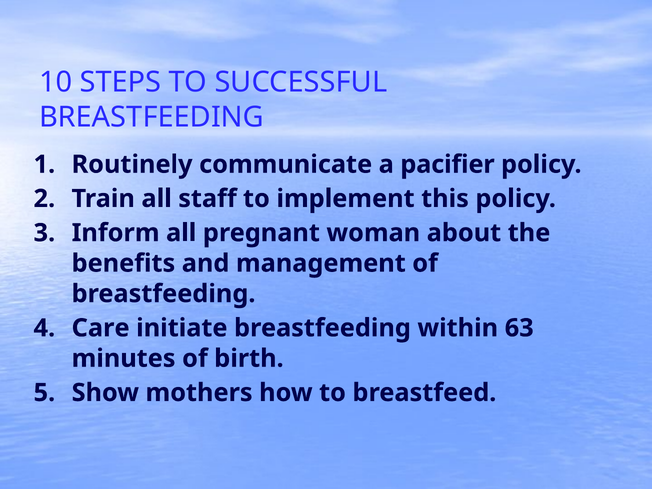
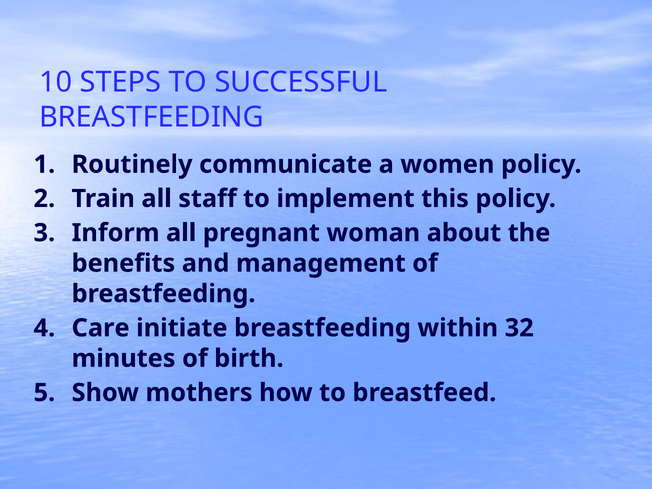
pacifier: pacifier -> women (447, 164)
63: 63 -> 32 (519, 328)
